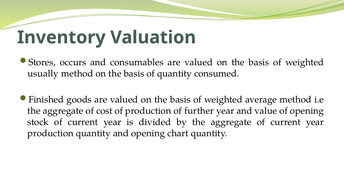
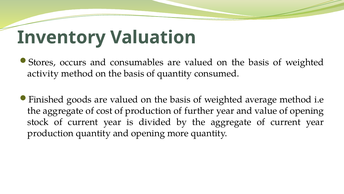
usually: usually -> activity (43, 73)
chart: chart -> more (178, 133)
